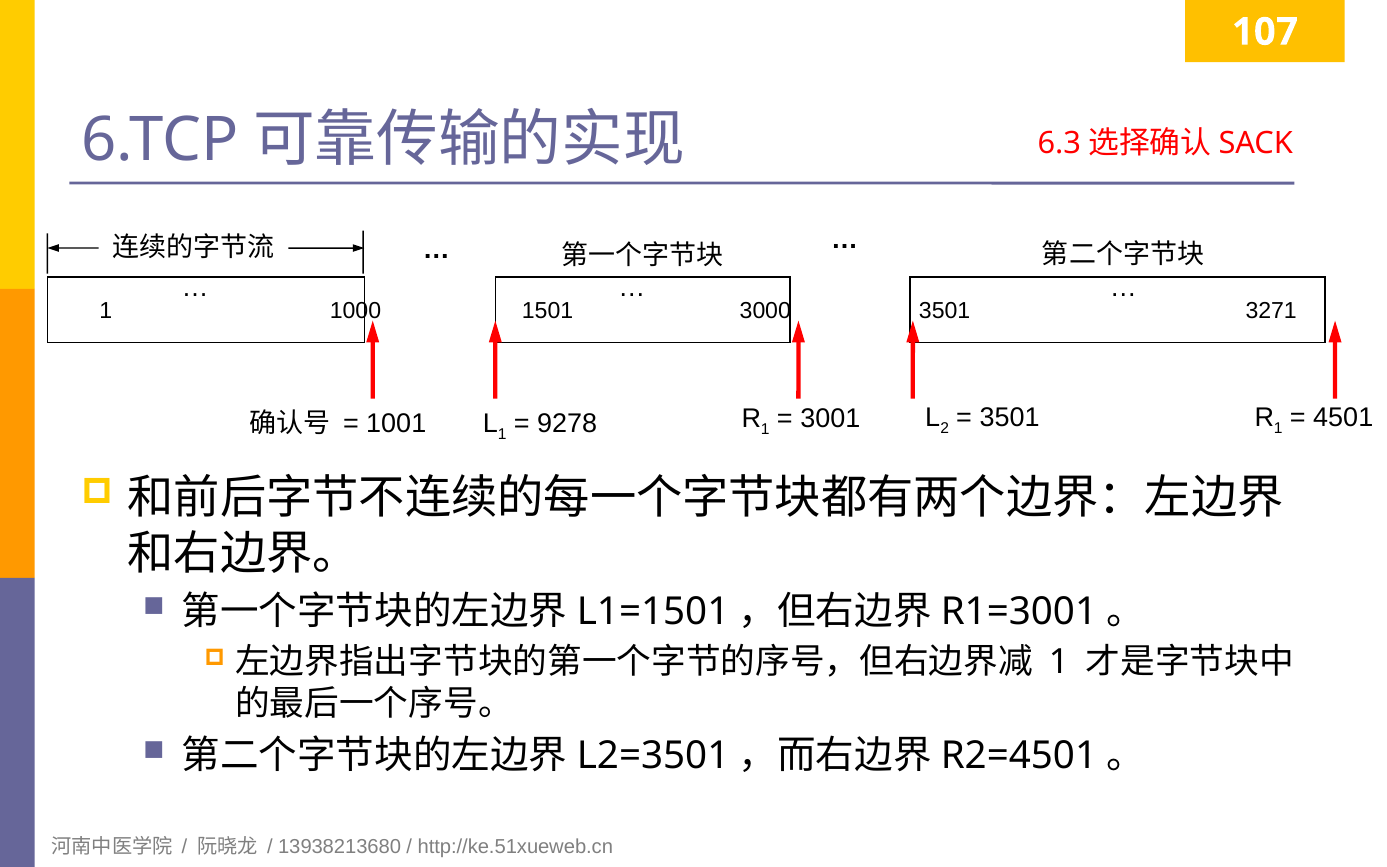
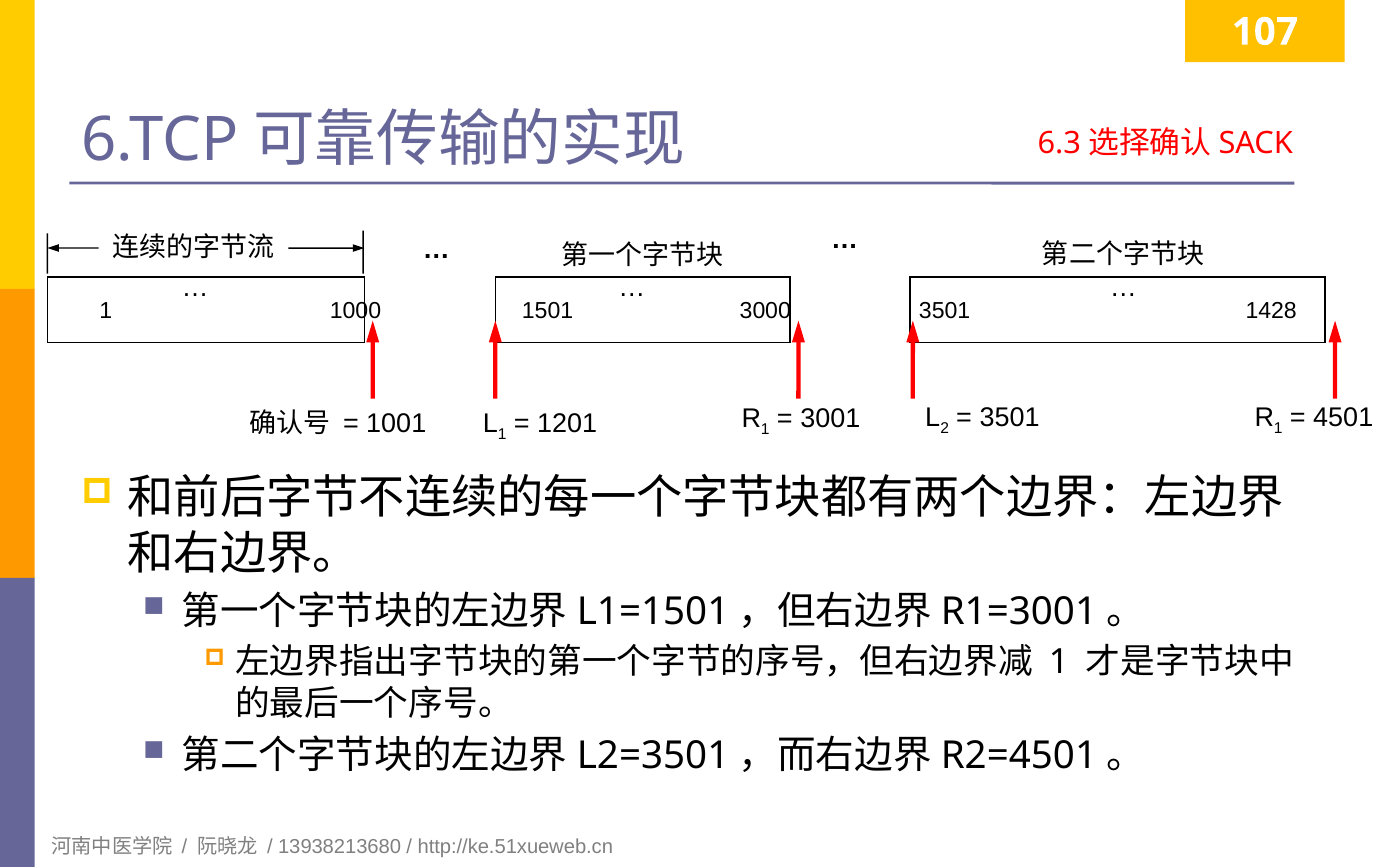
3271: 3271 -> 1428 (1271, 311)
9278: 9278 -> 1201 (567, 424)
